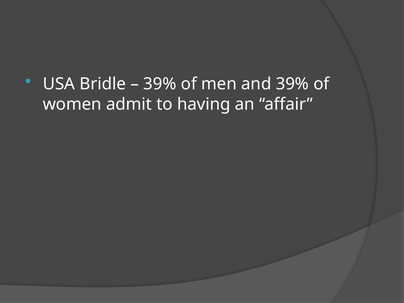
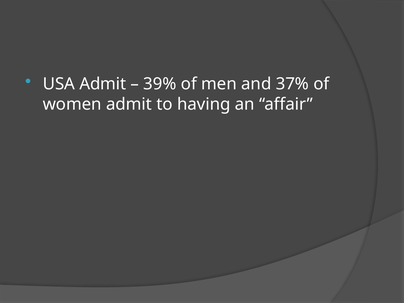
USA Bridle: Bridle -> Admit (103, 84)
and 39%: 39% -> 37% (292, 84)
